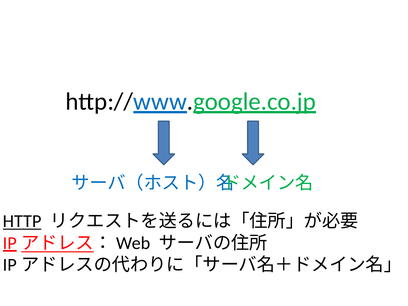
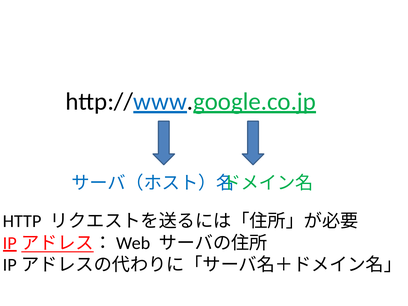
HTTP underline: present -> none (22, 221)
